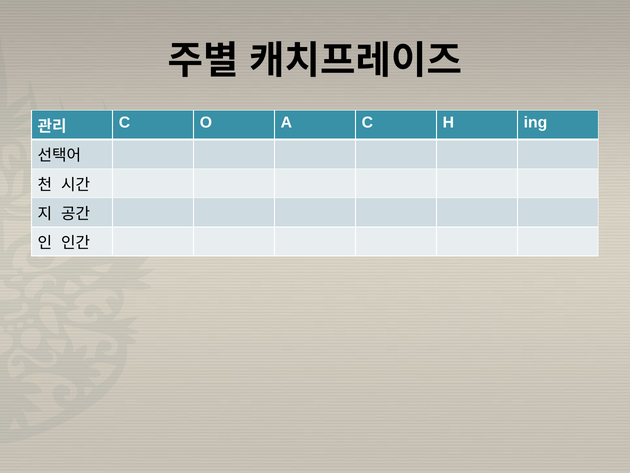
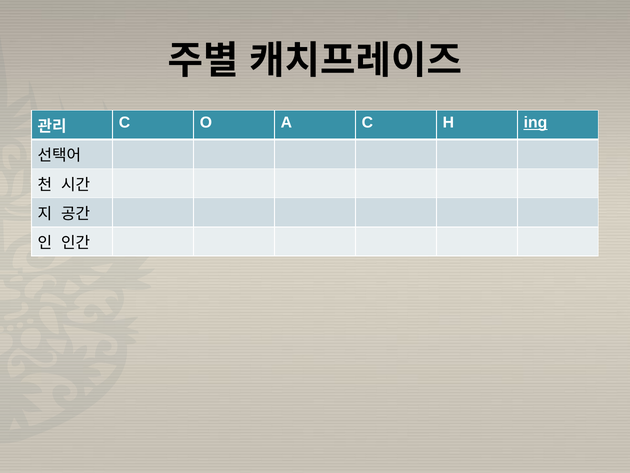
ing underline: none -> present (535, 122)
